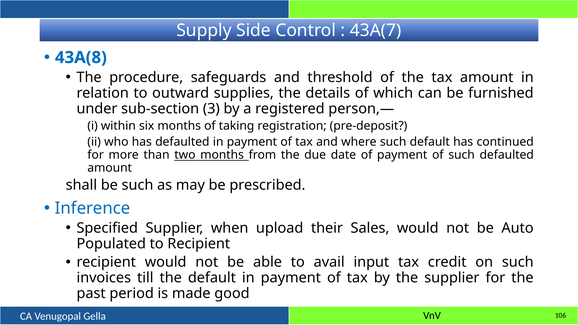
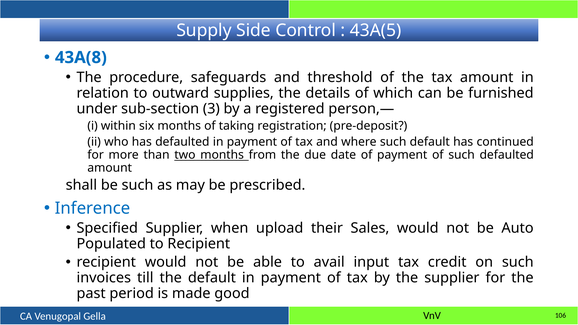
43A(7: 43A(7 -> 43A(5 (376, 30)
